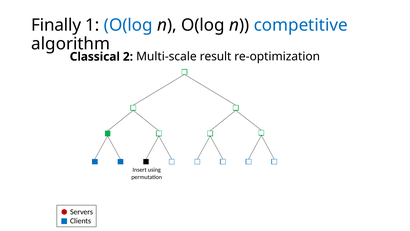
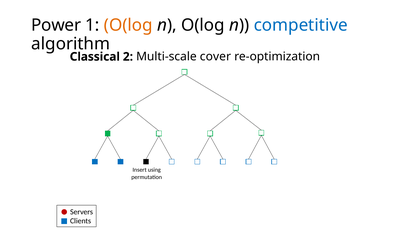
Finally: Finally -> Power (56, 25)
O(log colour: blue -> orange (128, 25)
result: result -> cover (215, 57)
